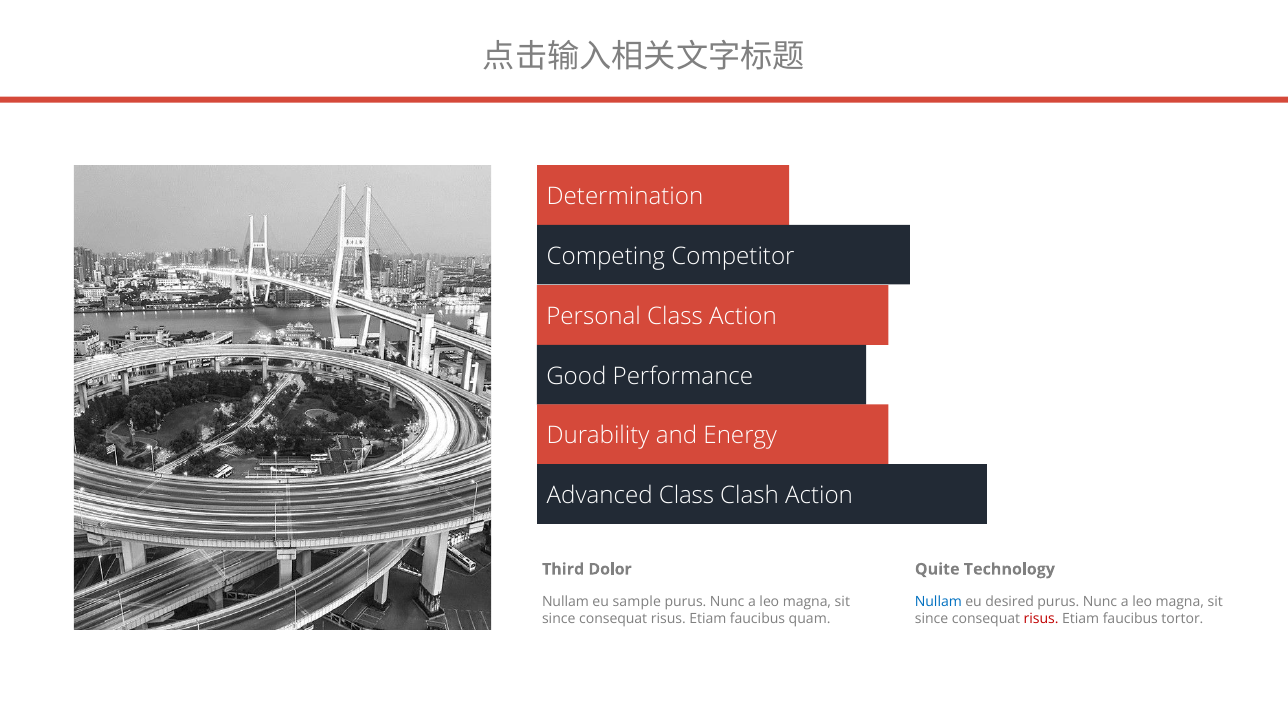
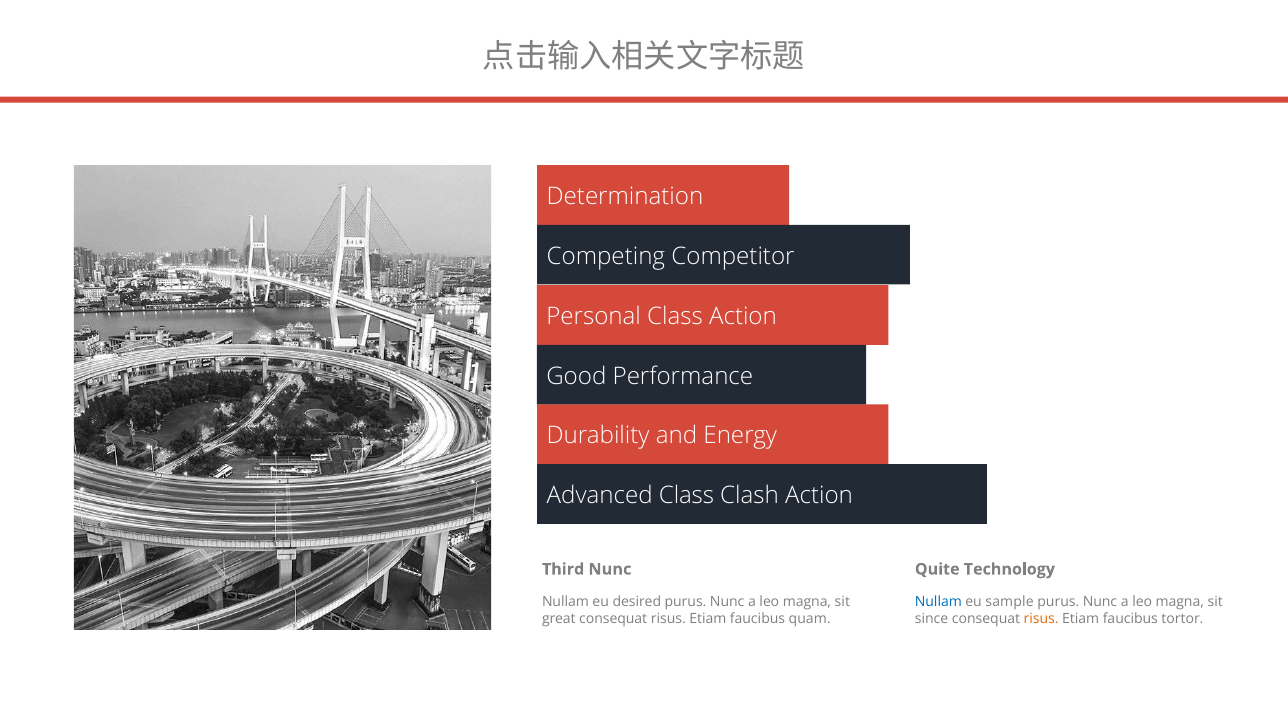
Third Dolor: Dolor -> Nunc (610, 569)
sample: sample -> desired (637, 602)
desired: desired -> sample (1010, 602)
since: since -> great (559, 618)
risus colour: red -> orange (1041, 618)
